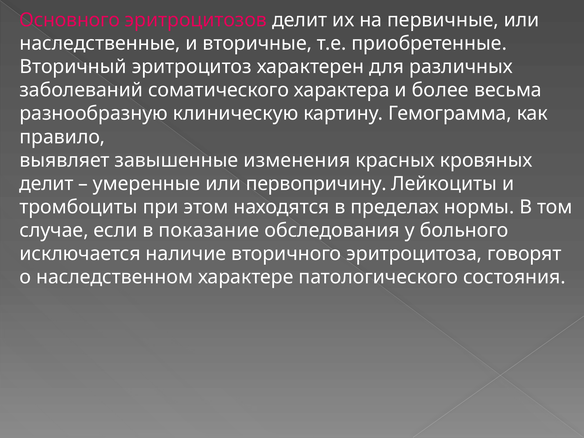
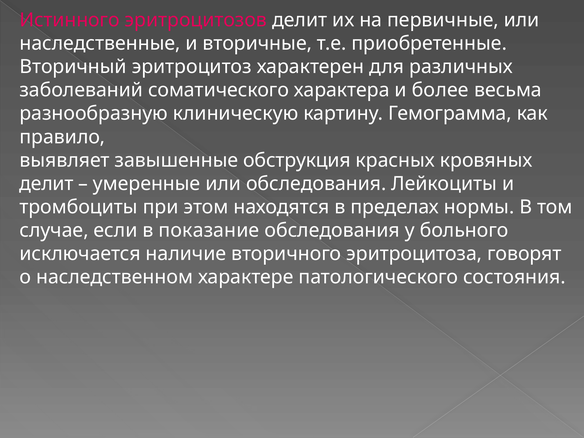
Основного: Основного -> Истинного (70, 20)
изменения: изменения -> обструкция (297, 160)
или первопричину: первопричину -> обследования (316, 184)
